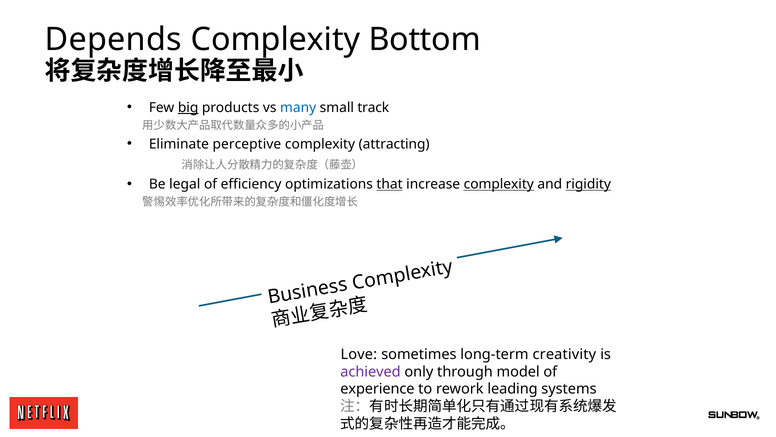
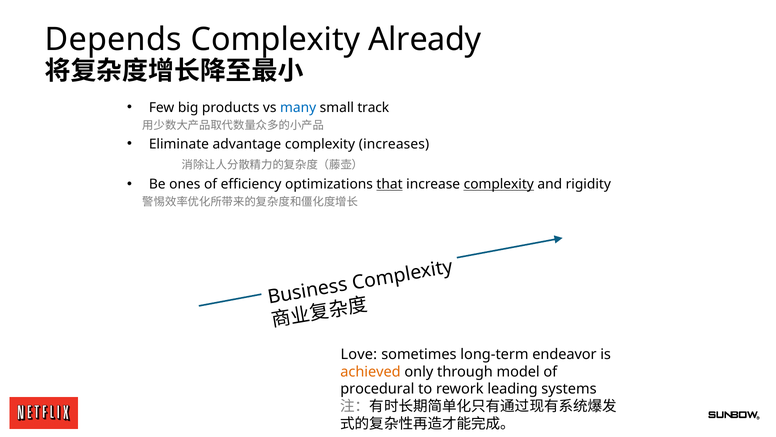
Bottom: Bottom -> Already (425, 40)
big underline: present -> none (188, 107)
perceptive: perceptive -> advantage (247, 144)
attracting: attracting -> increases (394, 144)
legal: legal -> ones (185, 184)
rigidity underline: present -> none (588, 184)
creativity: creativity -> endeavor (564, 354)
achieved colour: purple -> orange (370, 371)
experience: experience -> procedural (377, 389)
